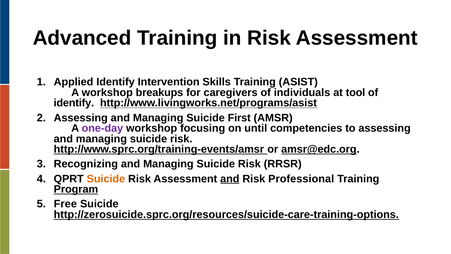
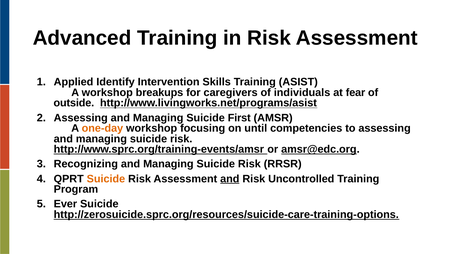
tool: tool -> fear (356, 92)
identify: identify -> outside (74, 103)
one-day colour: purple -> orange (102, 128)
Professional: Professional -> Uncontrolled (301, 179)
Program underline: present -> none (76, 189)
Free: Free -> Ever (65, 204)
